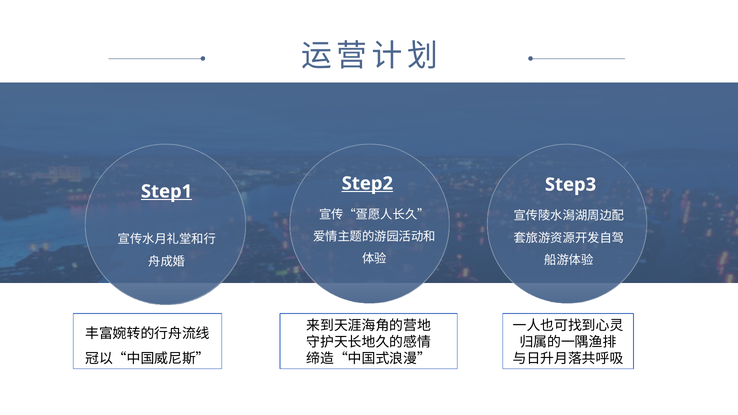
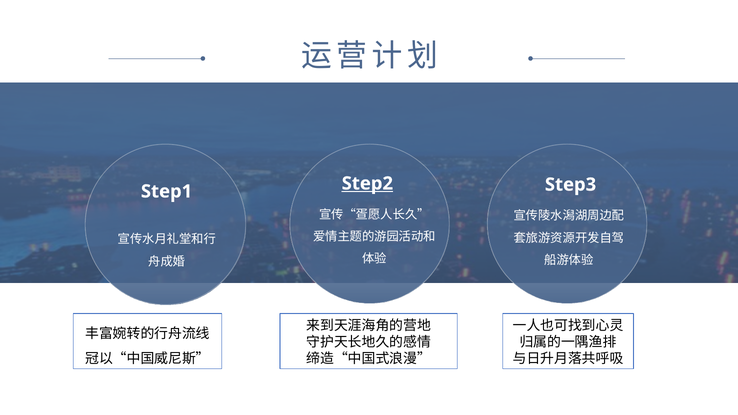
Step1 underline: present -> none (167, 191)
